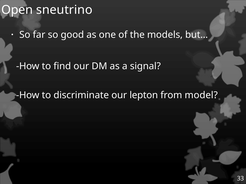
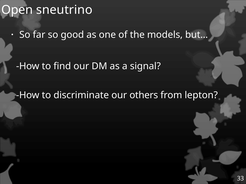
lepton: lepton -> others (144, 95)
model: model -> lepton (201, 95)
